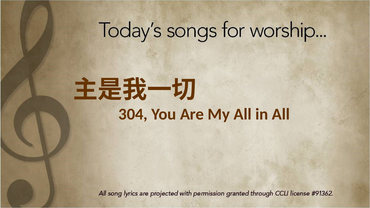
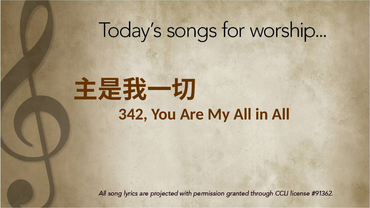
304: 304 -> 342 (133, 114)
